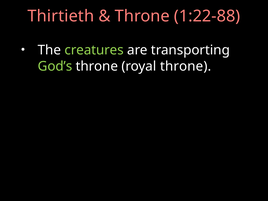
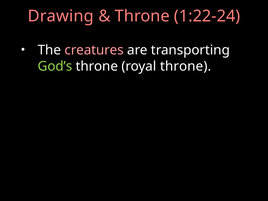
Thirtieth: Thirtieth -> Drawing (61, 16)
1:22-88: 1:22-88 -> 1:22-24 (207, 16)
creatures colour: light green -> pink (94, 50)
